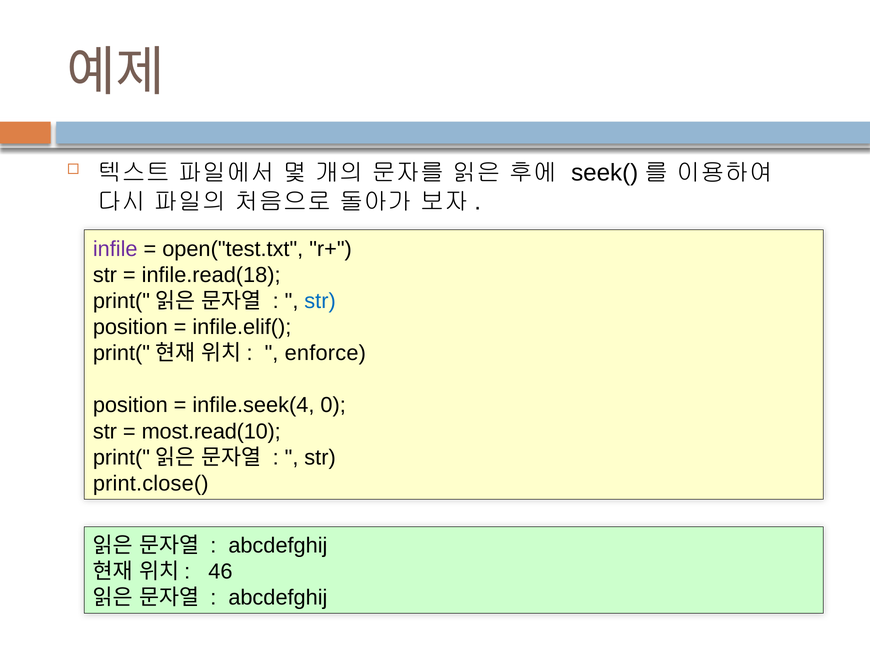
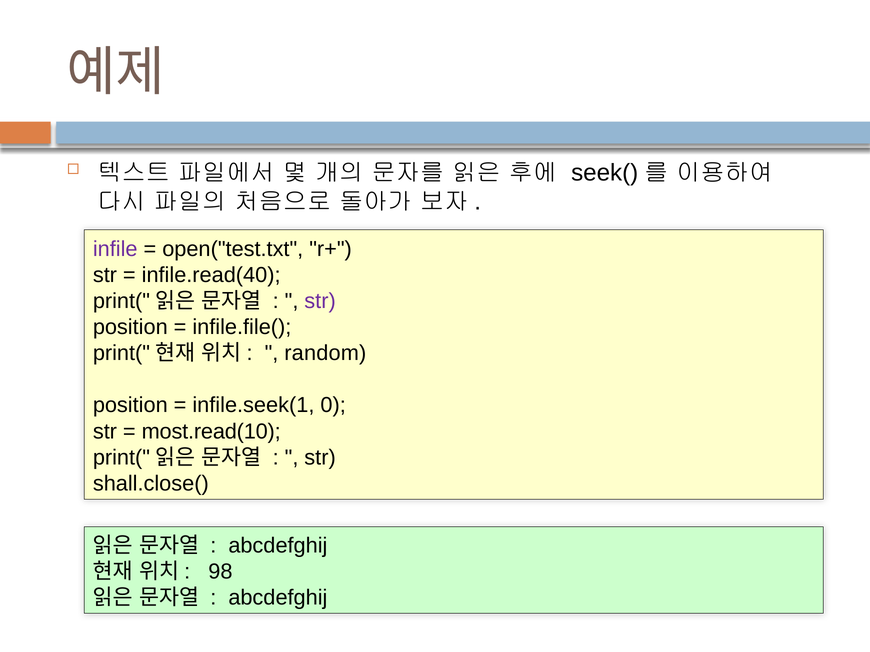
infile.read(18: infile.read(18 -> infile.read(40 (211, 275)
str colour: blue -> purple (320, 301)
infile.elif(: infile.elif( -> infile.file( (242, 327)
enforce: enforce -> random (325, 353)
infile.seek(4: infile.seek(4 -> infile.seek(1 (253, 406)
print.close(: print.close( -> shall.close( (151, 484)
46: 46 -> 98 (220, 572)
